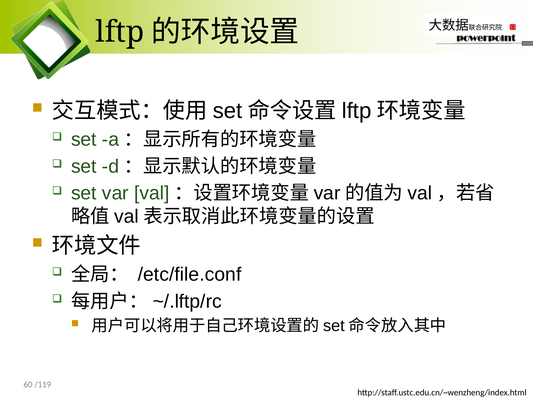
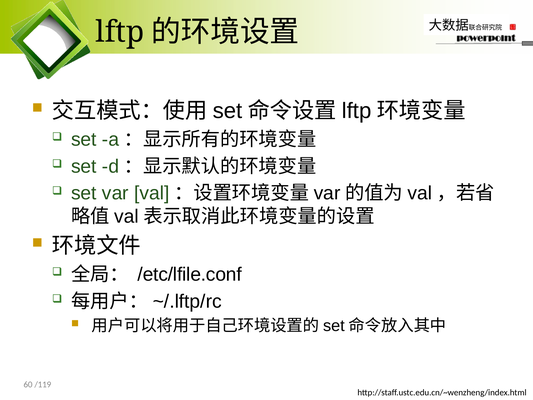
/etc/file.conf: /etc/file.conf -> /etc/lfile.conf (190, 274)
